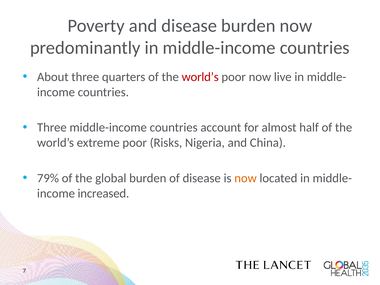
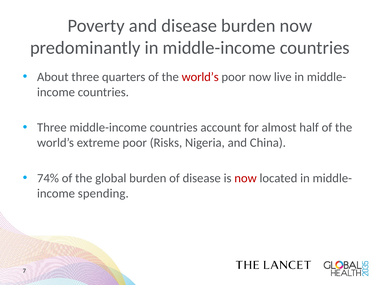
79%: 79% -> 74% (48, 178)
now colour: orange -> red (246, 178)
increased: increased -> spending (103, 193)
